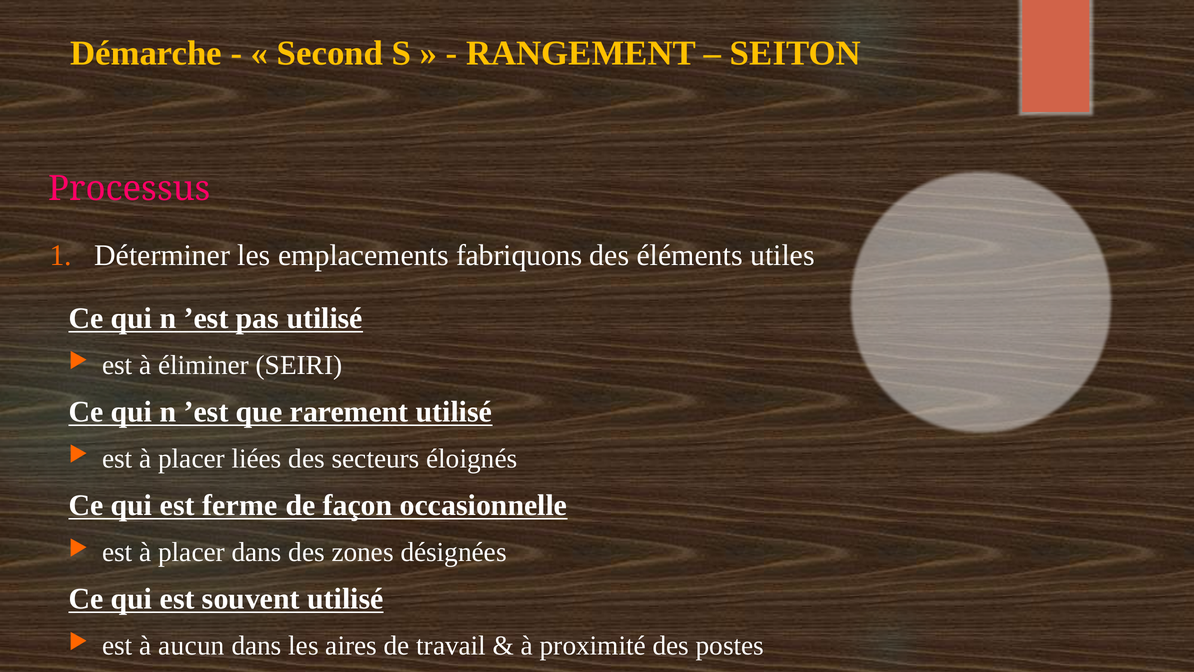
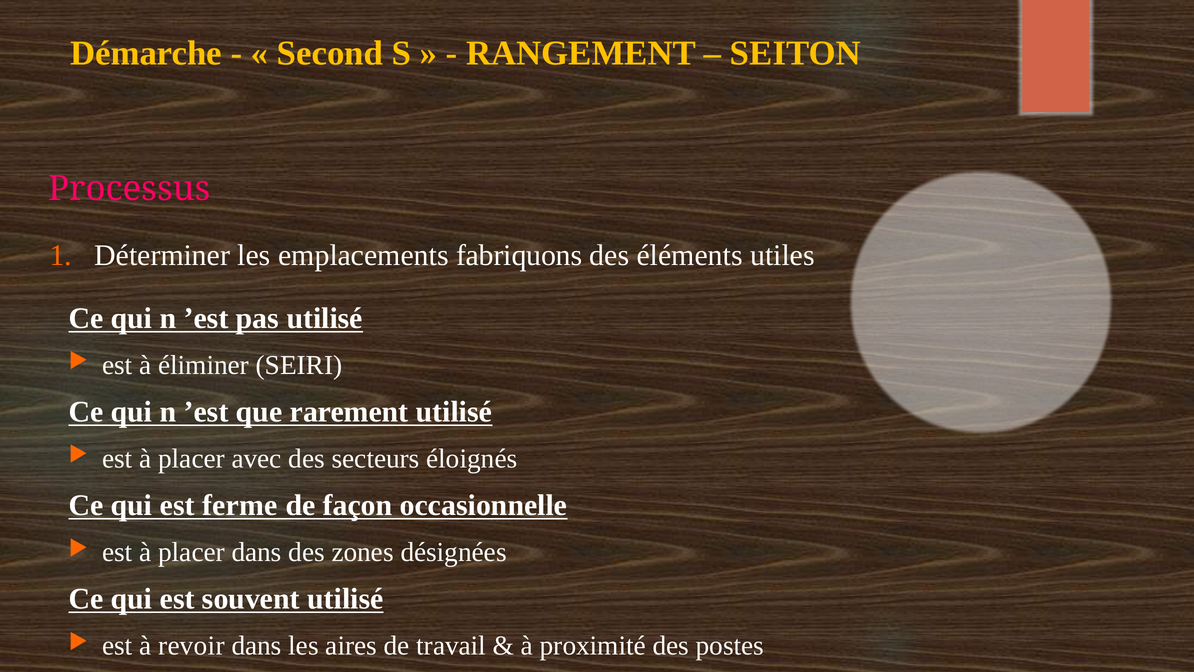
liées: liées -> avec (257, 458)
aucun: aucun -> revoir (191, 645)
